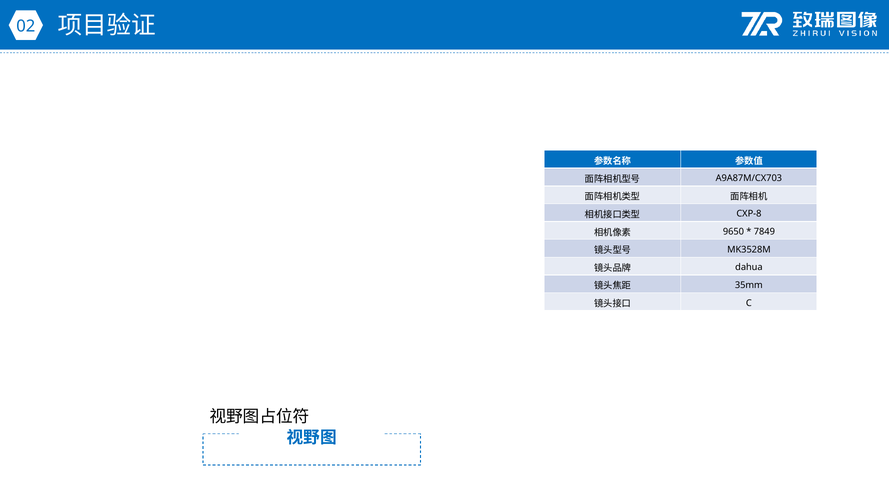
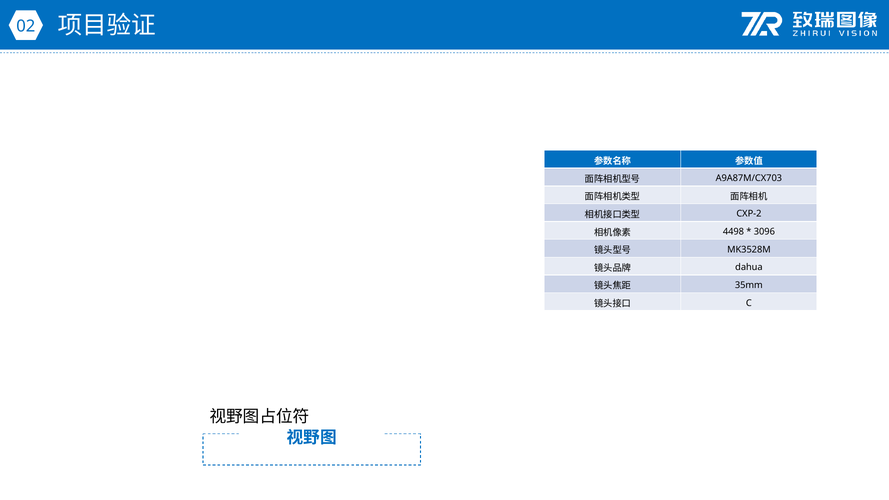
CXP-8: CXP-8 -> CXP-2 (749, 214)
9650: 9650 -> 4498 (733, 232)
7849: 7849 -> 3096 (764, 232)
